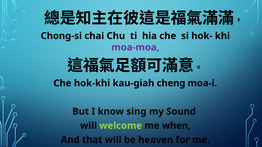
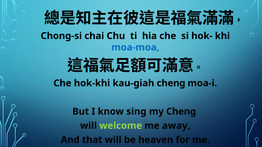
moa-moa colour: purple -> blue (135, 47)
my Sound: Sound -> Cheng (181, 112)
when: when -> away (176, 126)
